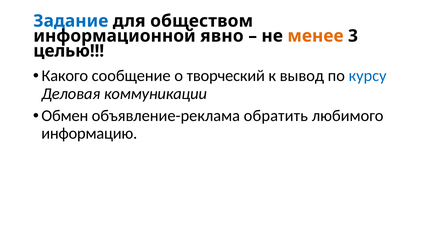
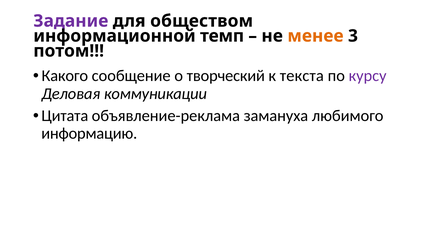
Задание colour: blue -> purple (71, 21)
явно: явно -> темп (222, 36)
целью: целью -> потом (69, 51)
вывод: вывод -> текста (302, 76)
курсу colour: blue -> purple (368, 76)
Обмен: Обмен -> Цитата (65, 116)
обратить: обратить -> замануха (276, 116)
